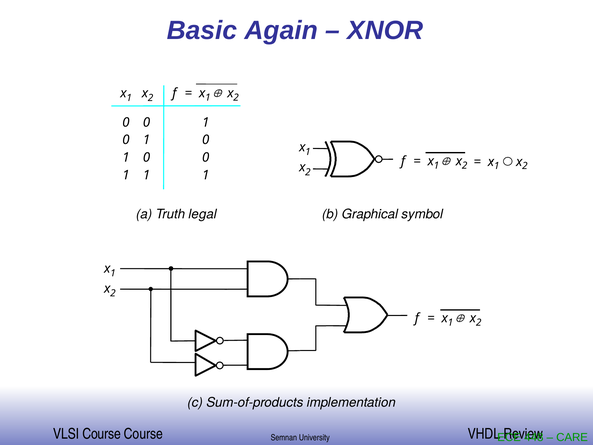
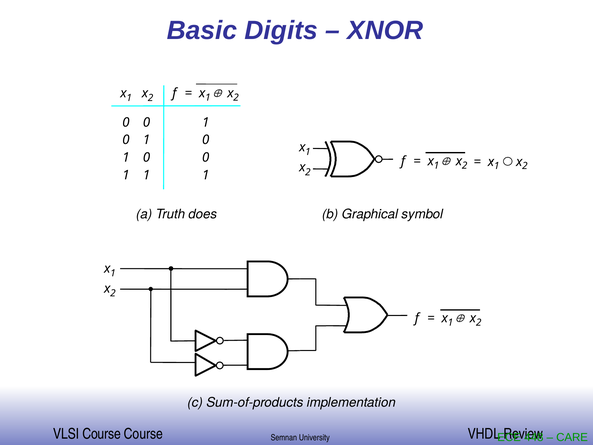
Again: Again -> Digits (281, 30)
legal: legal -> does (203, 214)
